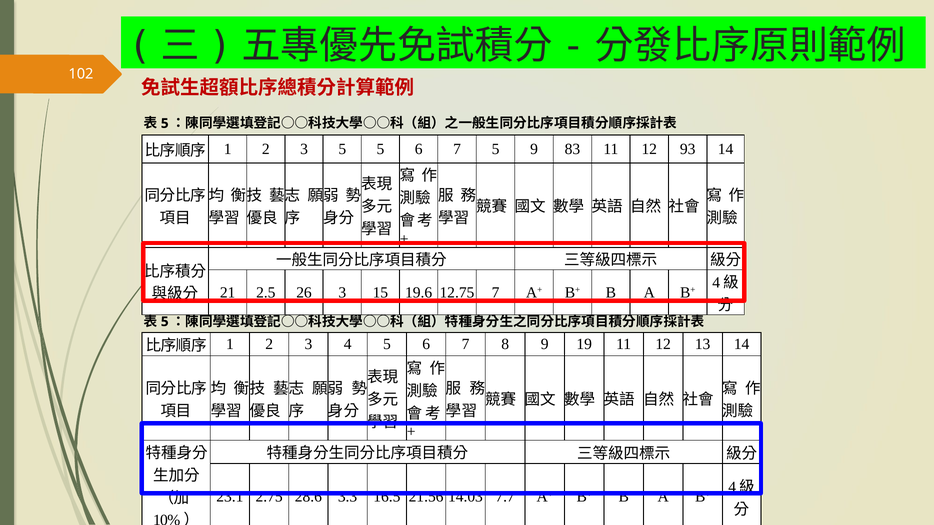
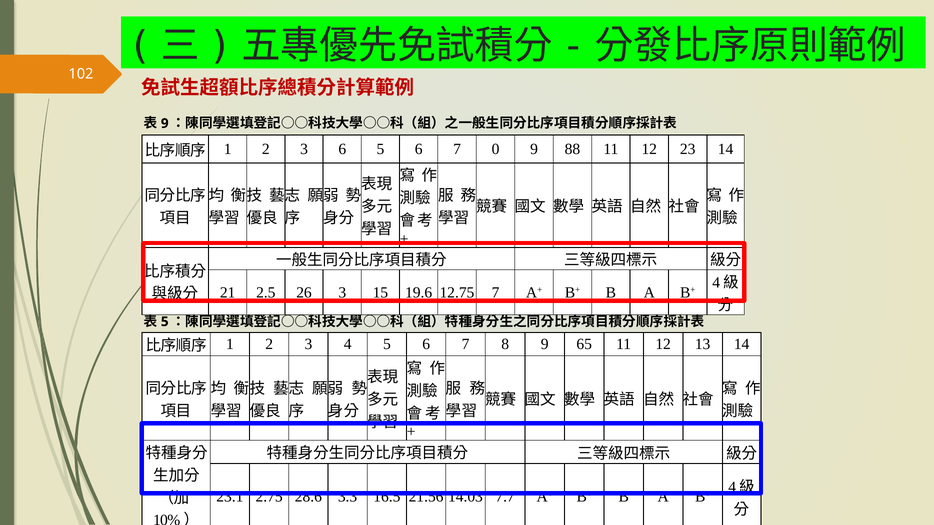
5: 5 -> 9 (165, 123)
3 5: 5 -> 6 (342, 149)
7 5: 5 -> 0 (496, 149)
83: 83 -> 88 (572, 149)
93: 93 -> 23 (688, 149)
19: 19 -> 65 (584, 345)
